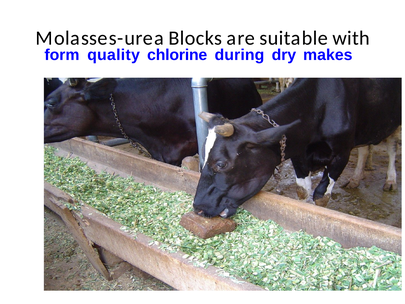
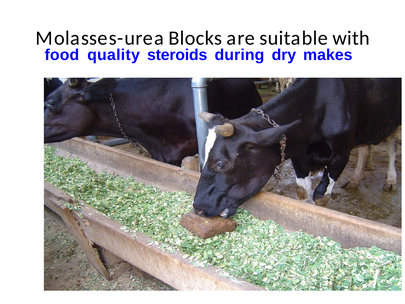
form: form -> food (62, 55)
chlorine: chlorine -> steroids (177, 55)
